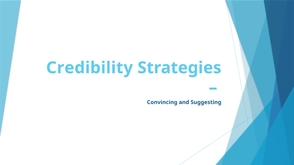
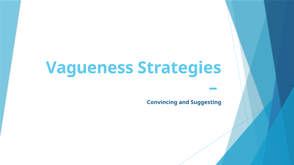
Credibility: Credibility -> Vagueness (90, 68)
